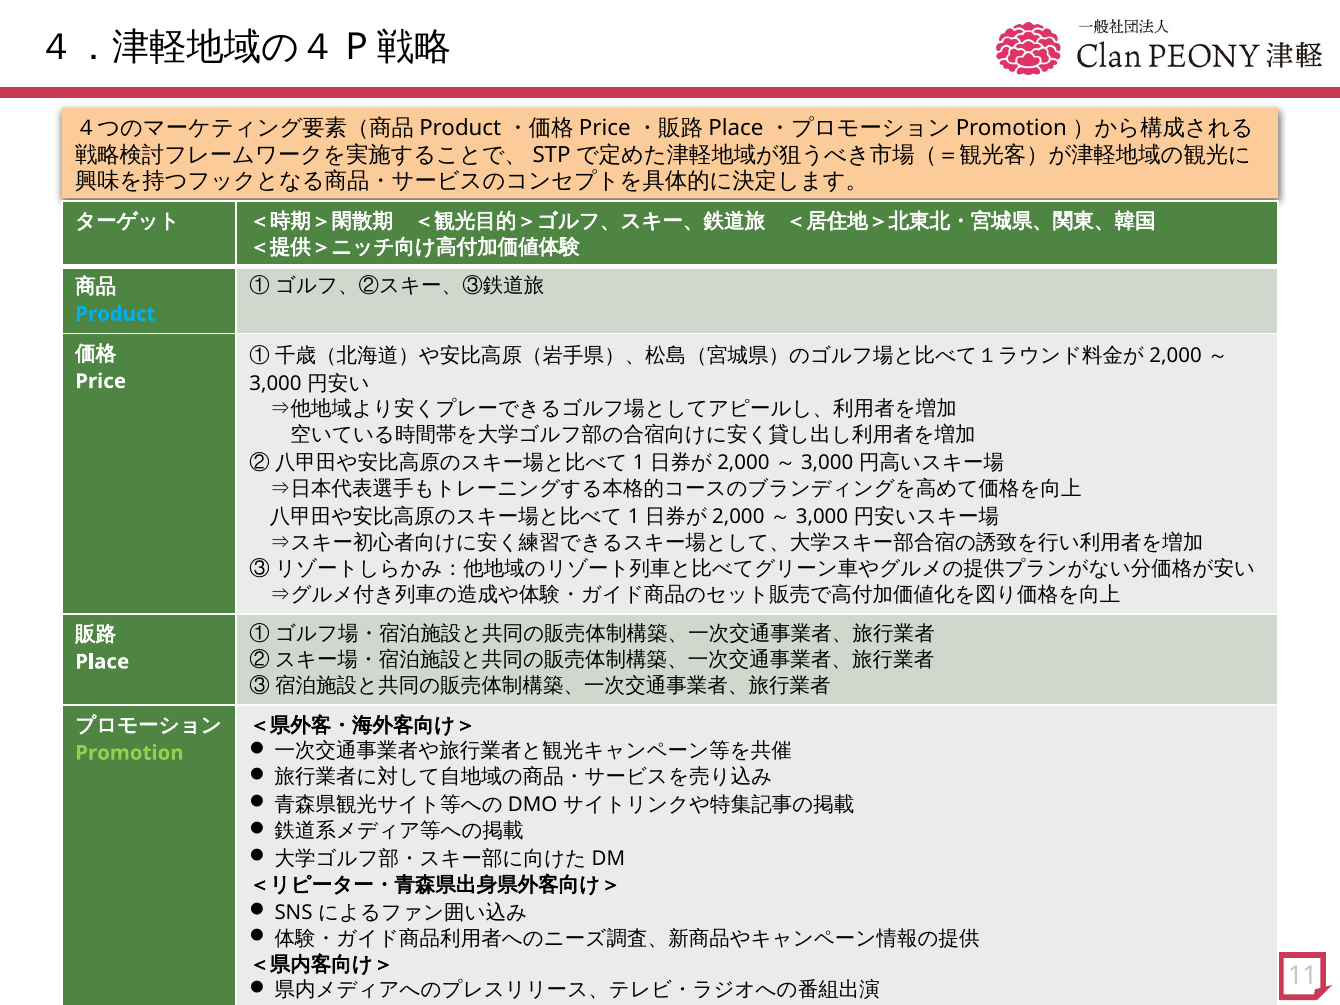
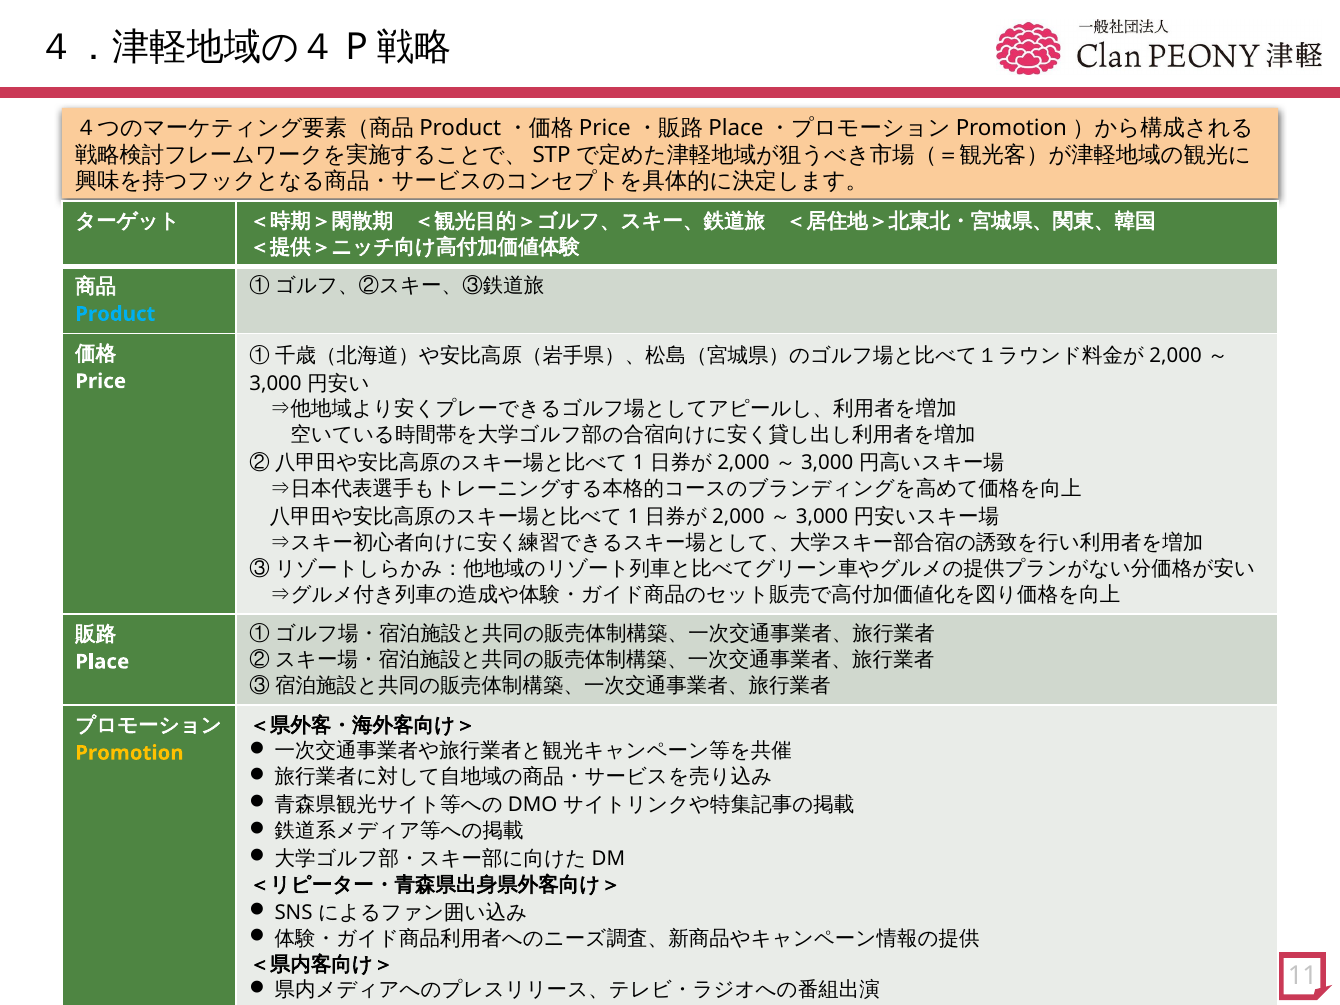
Promotion colour: light green -> yellow (129, 753)
